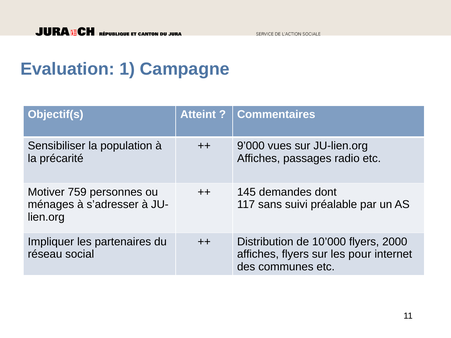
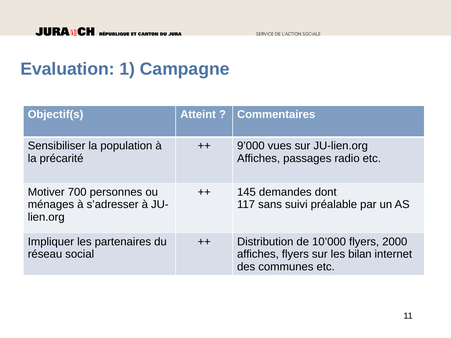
759: 759 -> 700 (77, 192)
pour: pour -> bilan (360, 254)
